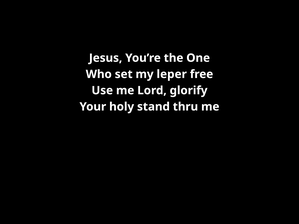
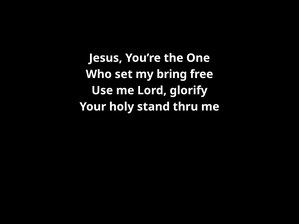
leper: leper -> bring (172, 74)
